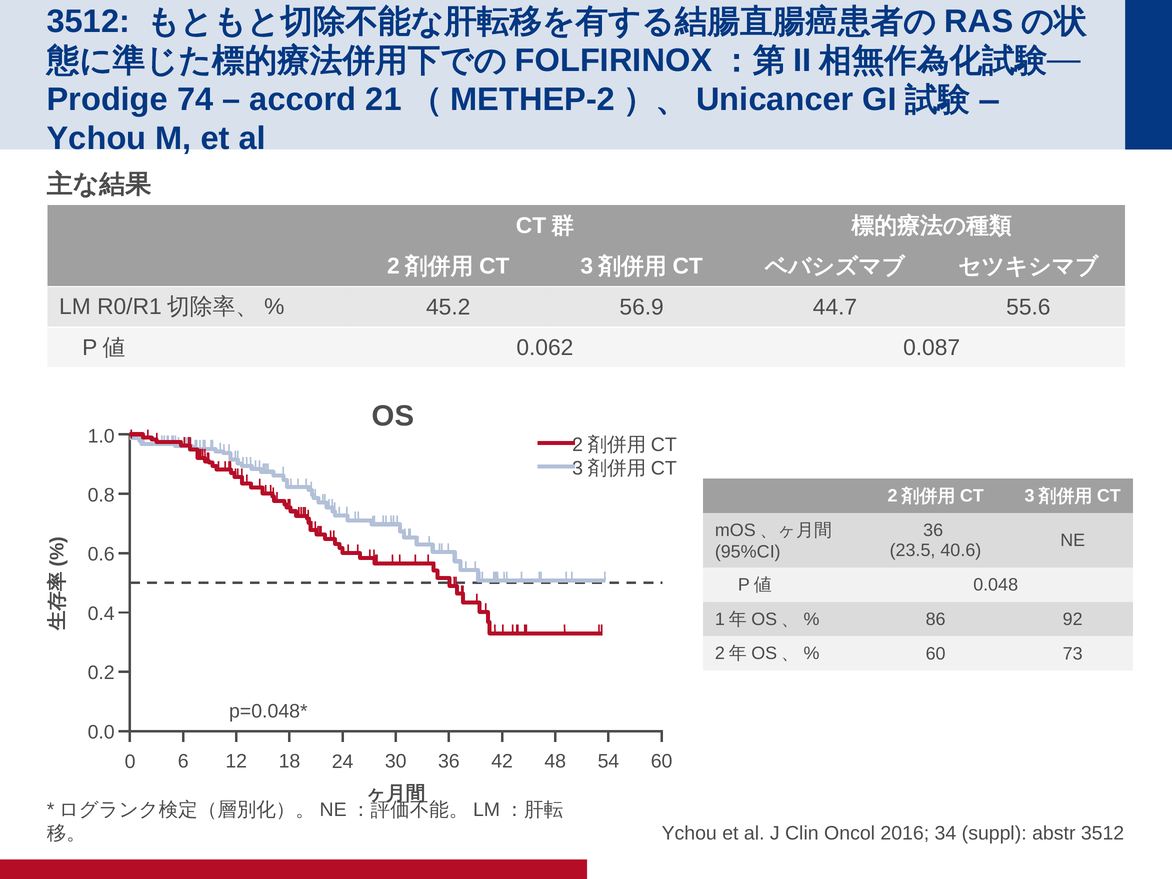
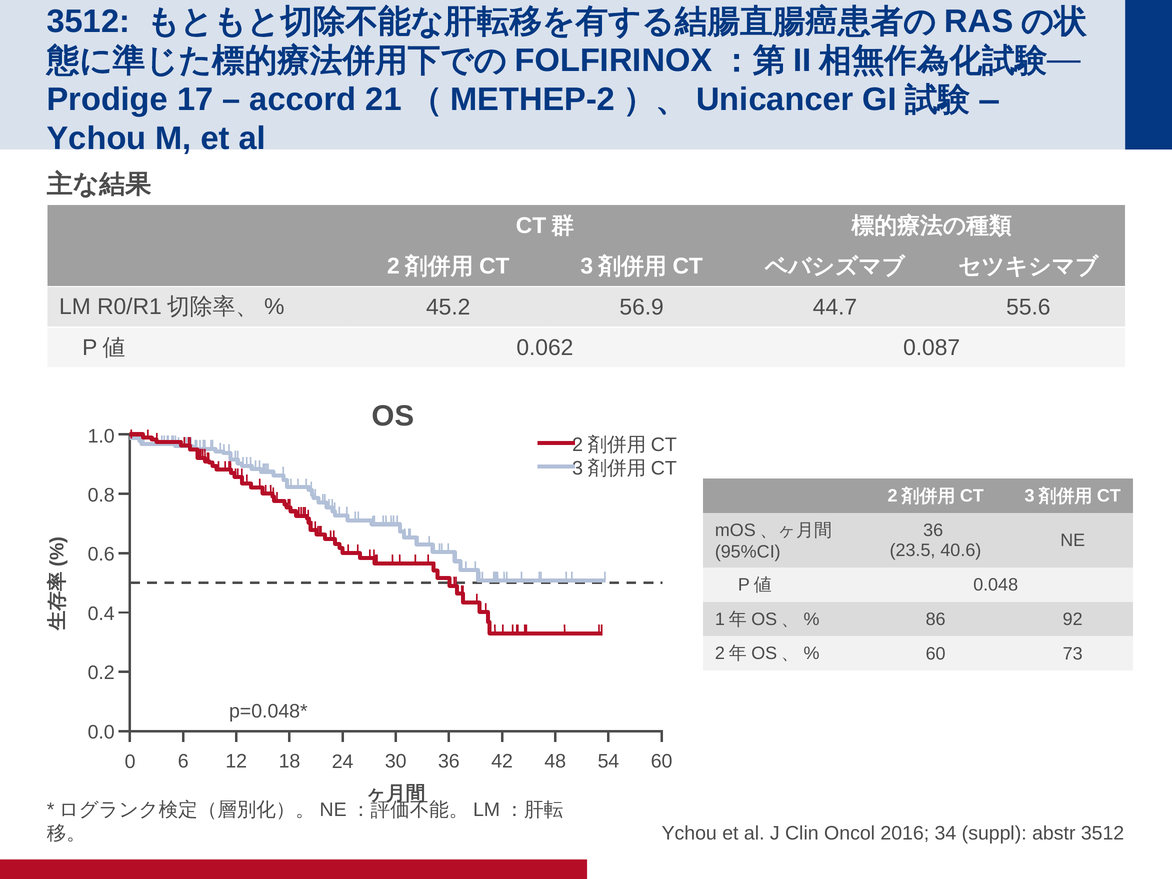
74: 74 -> 17 (195, 100)
